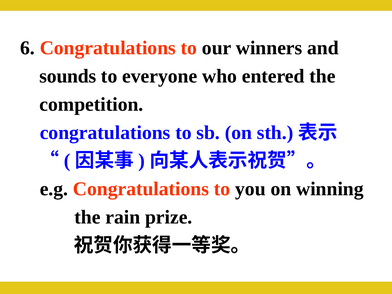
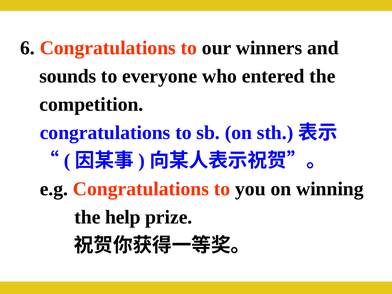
rain: rain -> help (123, 217)
